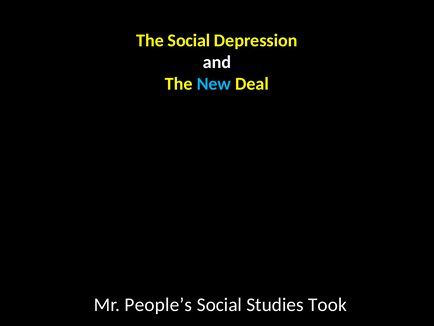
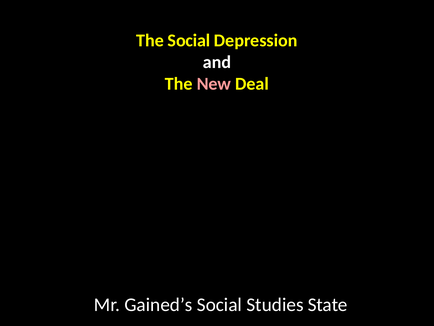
New colour: light blue -> pink (214, 84)
People’s: People’s -> Gained’s (158, 304)
Took: Took -> State (328, 304)
